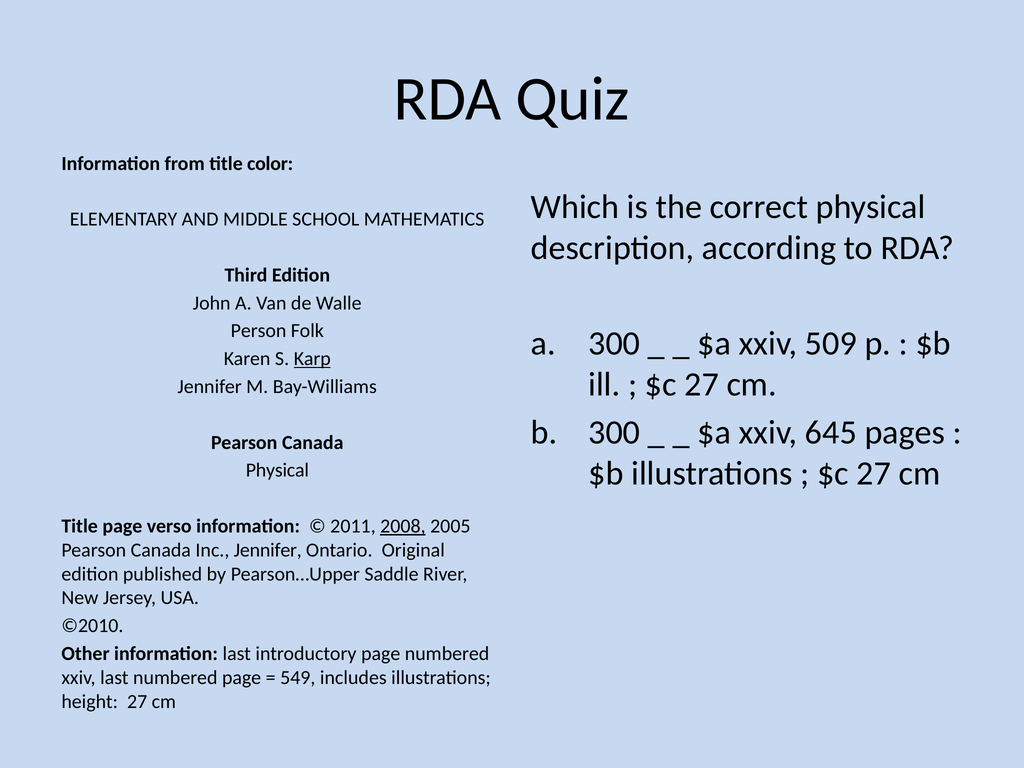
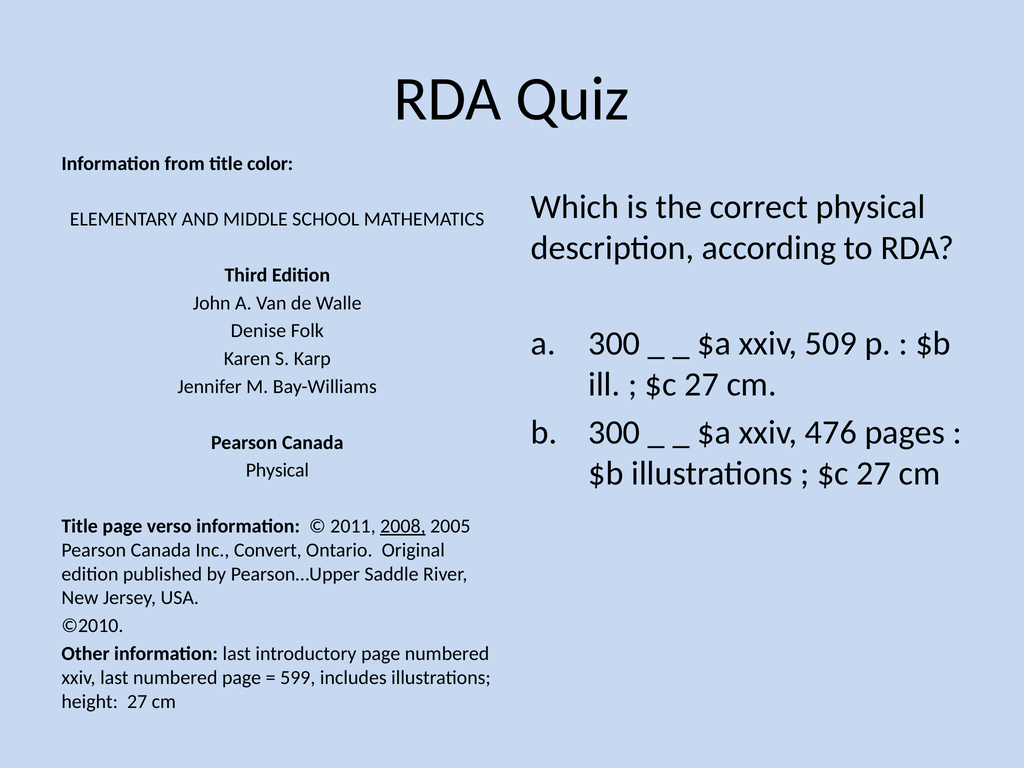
Person: Person -> Denise (258, 331)
Karp underline: present -> none (312, 359)
645: 645 -> 476 (831, 432)
Inc Jennifer: Jennifer -> Convert (268, 550)
549: 549 -> 599 (298, 678)
